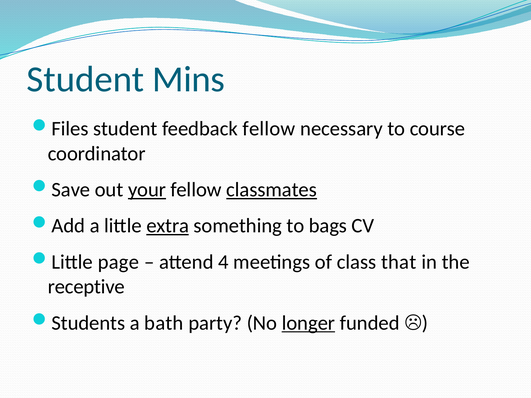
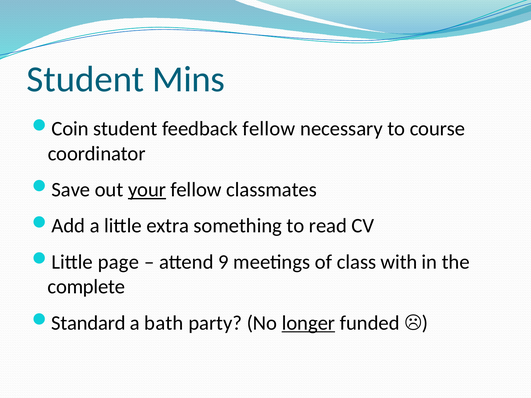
Files: Files -> Coin (70, 129)
classmates underline: present -> none (272, 190)
extra underline: present -> none (168, 226)
bags: bags -> read (328, 226)
4: 4 -> 9 (223, 262)
that: that -> with (399, 262)
receptive: receptive -> complete (86, 287)
Students: Students -> Standard (88, 323)
